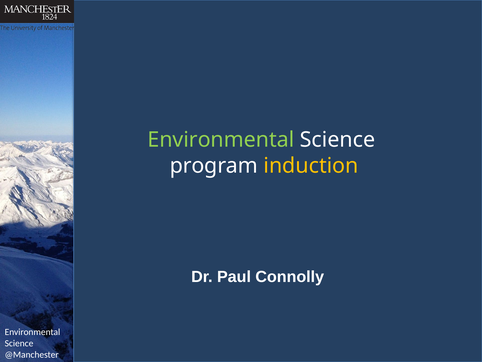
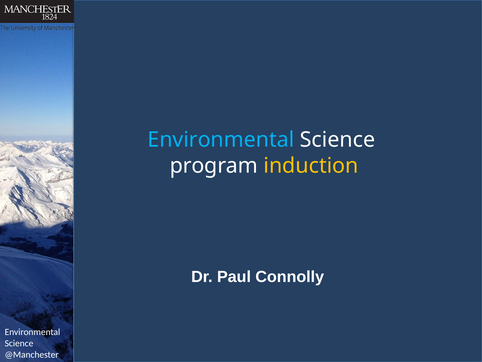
Environmental colour: light green -> light blue (221, 140)
